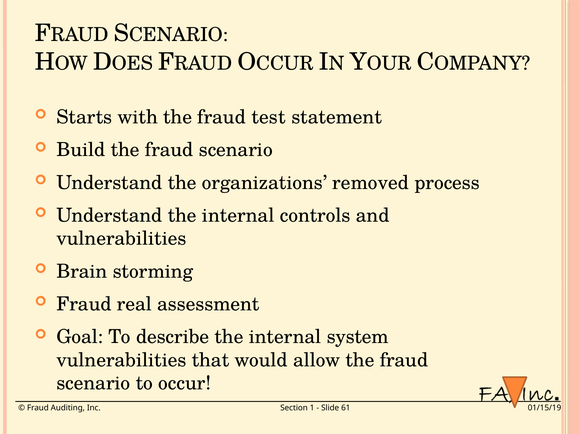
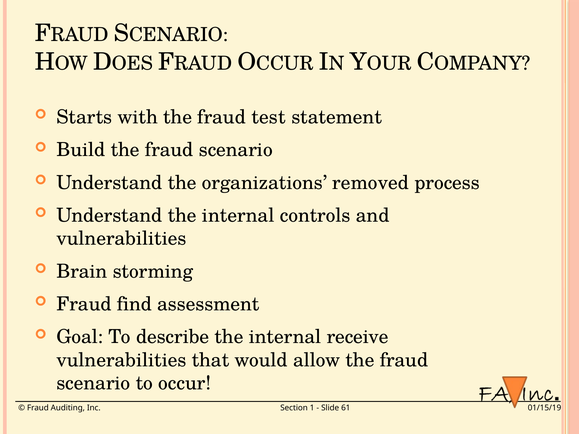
real: real -> find (134, 304)
system: system -> receive (358, 337)
